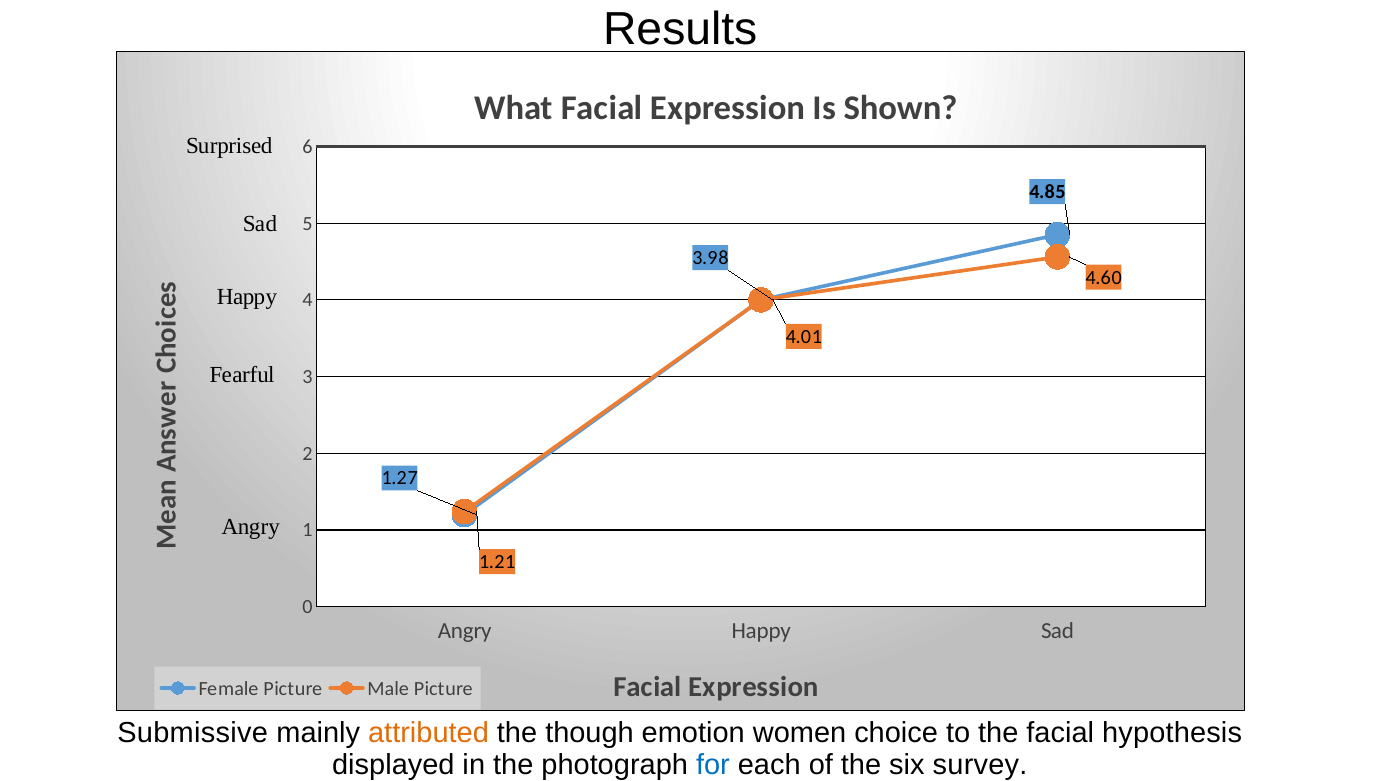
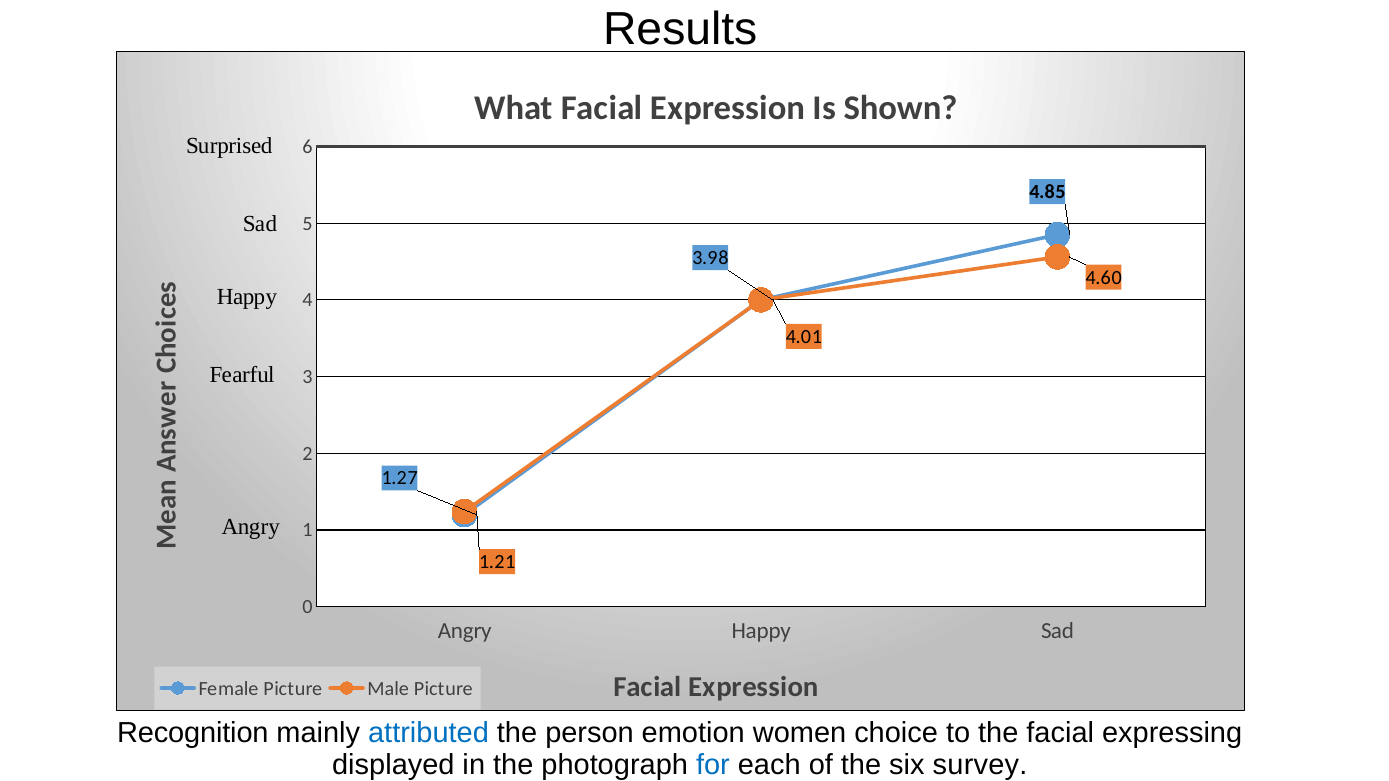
Submissive: Submissive -> Recognition (193, 734)
attributed colour: orange -> blue (429, 734)
though: though -> person (590, 734)
hypothesis: hypothesis -> expressing (1172, 734)
